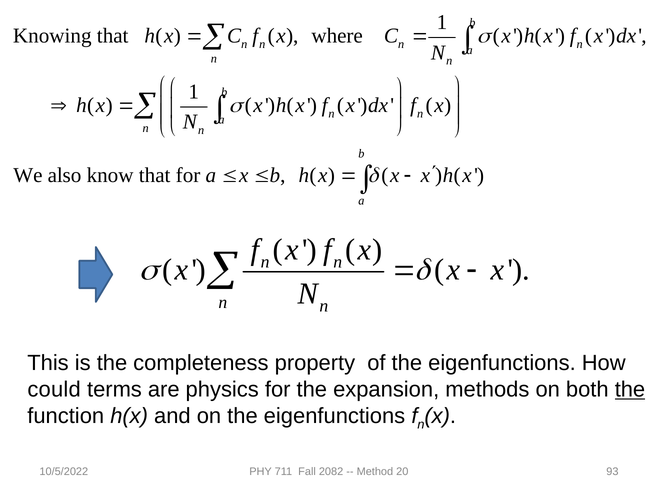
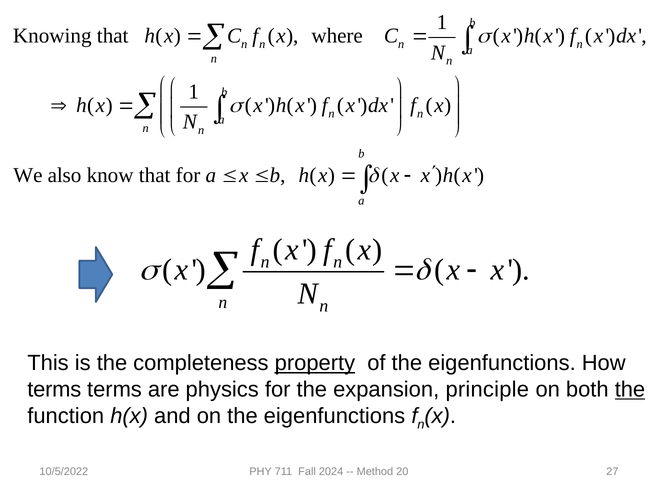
property underline: none -> present (315, 363)
could: could -> terms (54, 389)
methods: methods -> principle (487, 389)
2082: 2082 -> 2024 (331, 471)
93: 93 -> 27 (612, 471)
